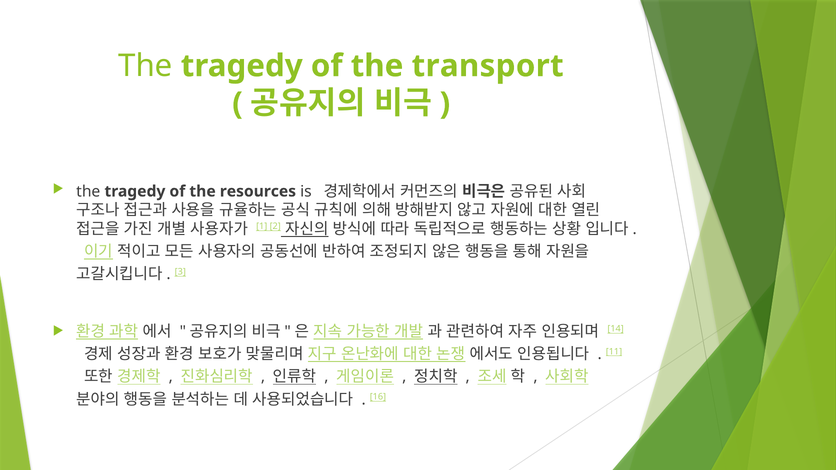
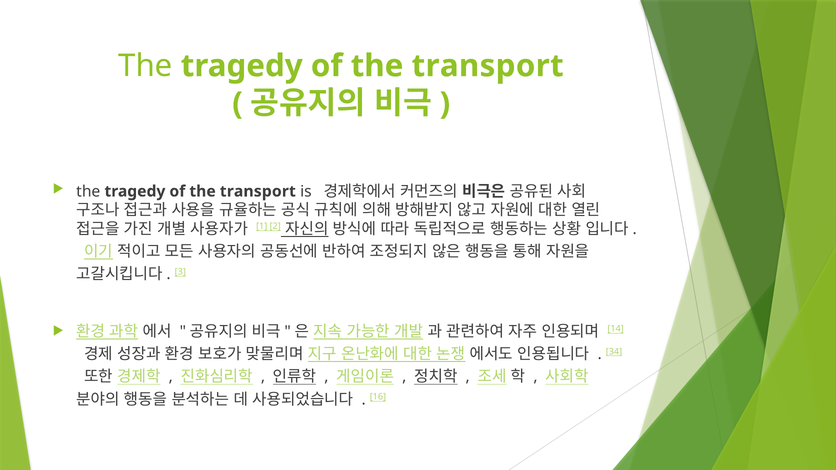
resources: resources -> transport (258, 191)
11: 11 -> 34 (614, 352)
